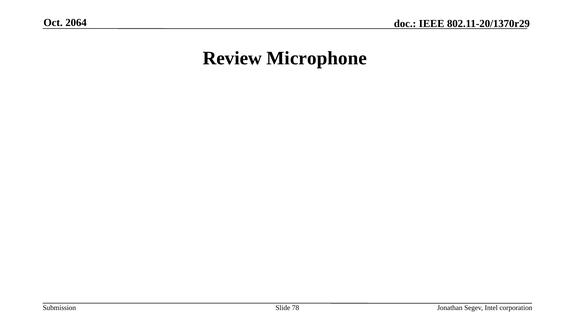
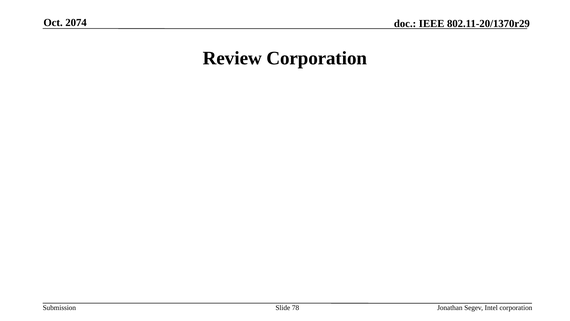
2064: 2064 -> 2074 (76, 23)
Review Microphone: Microphone -> Corporation (317, 58)
